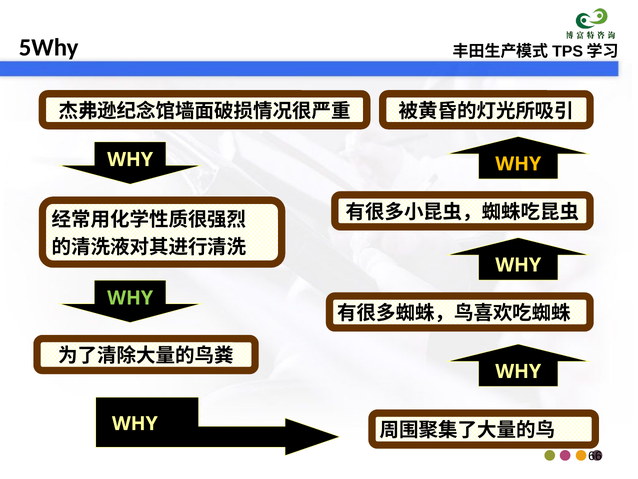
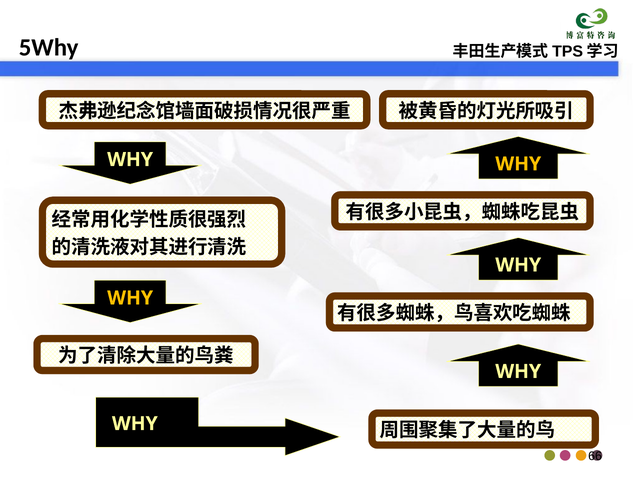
WHY colour: light green -> yellow (130, 298)
